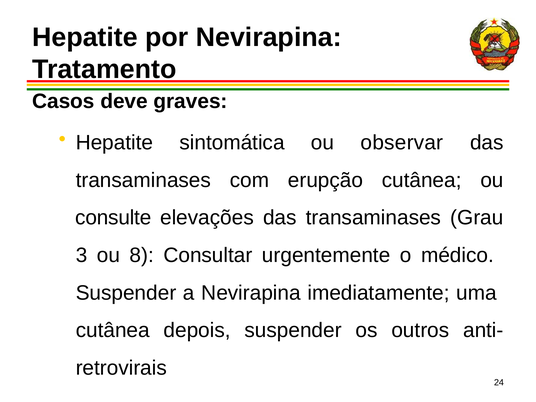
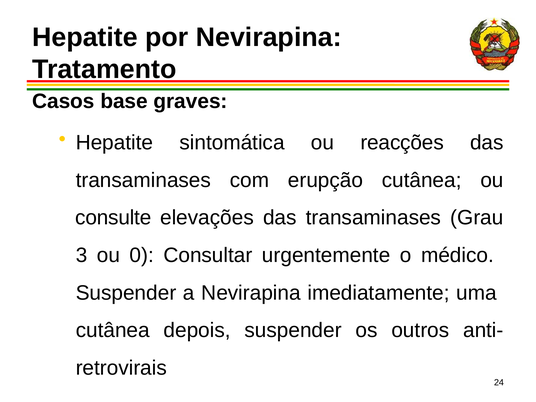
deve: deve -> base (124, 101)
observar: observar -> reacções (402, 143)
8: 8 -> 0 (142, 255)
